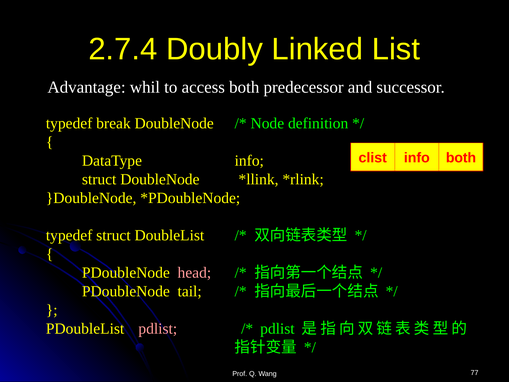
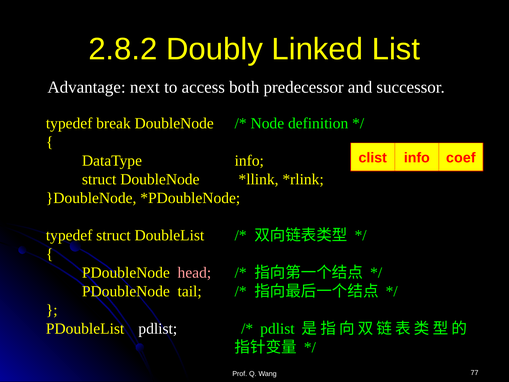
2.7.4: 2.7.4 -> 2.8.2 (123, 49)
whil: whil -> next (145, 87)
info both: both -> coef (461, 158)
pdlist colour: pink -> white (158, 328)
